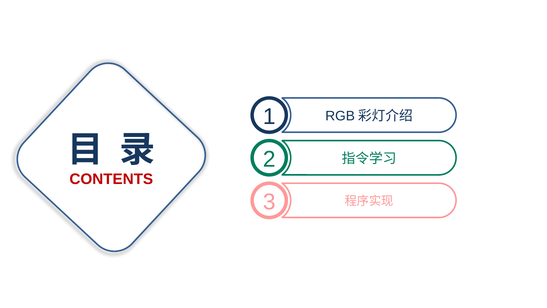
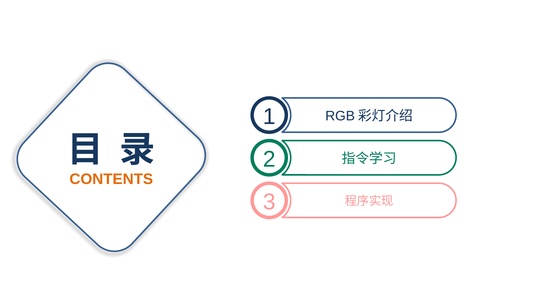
CONTENTS colour: red -> orange (111, 179)
